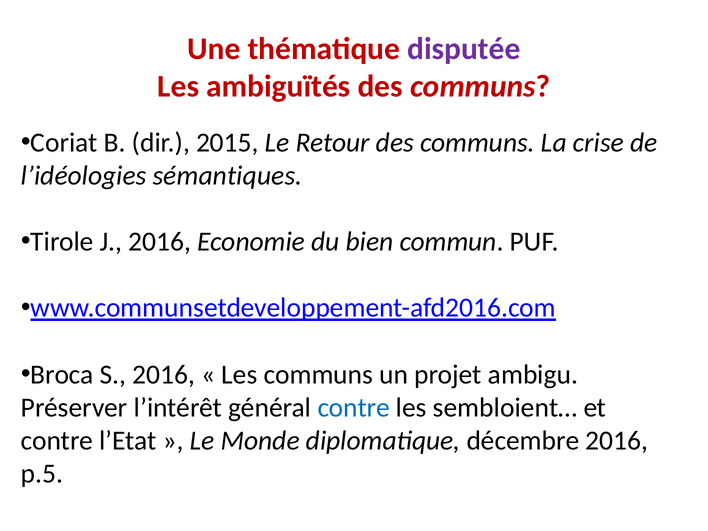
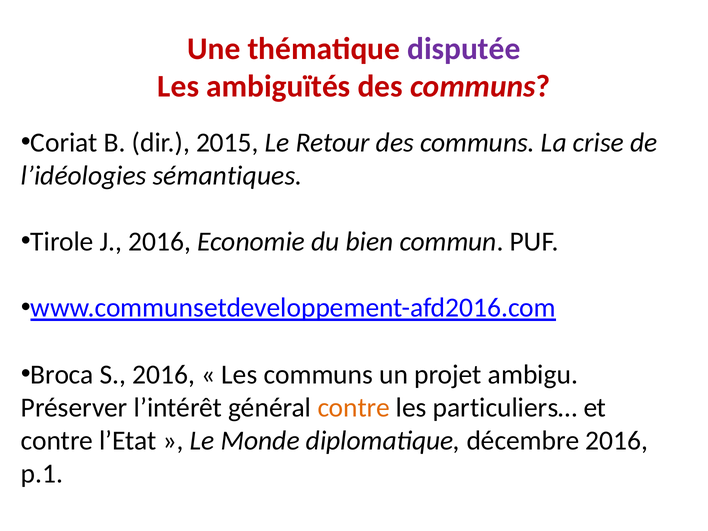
contre colour: blue -> orange (354, 408)
sembloient…: sembloient… -> particuliers… (505, 408)
p.5: p.5 -> p.1 (42, 474)
